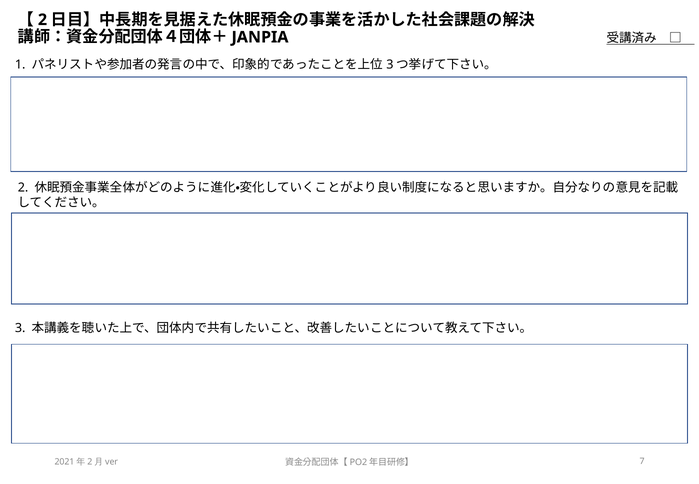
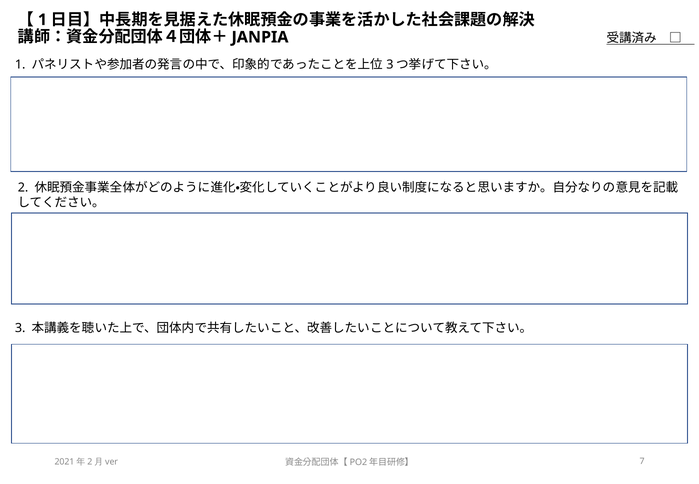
2: 2 -> 1 (43, 20)
